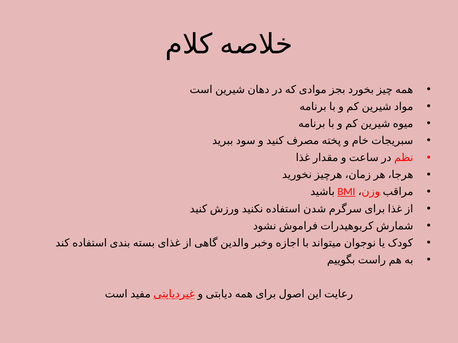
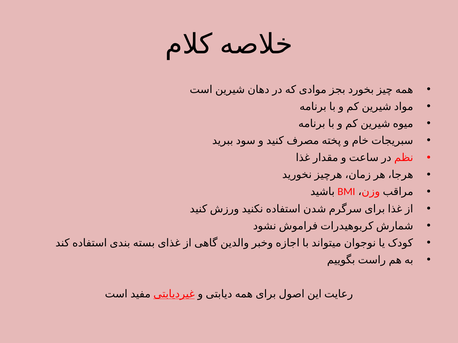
BMI underline: present -> none (346, 192)
